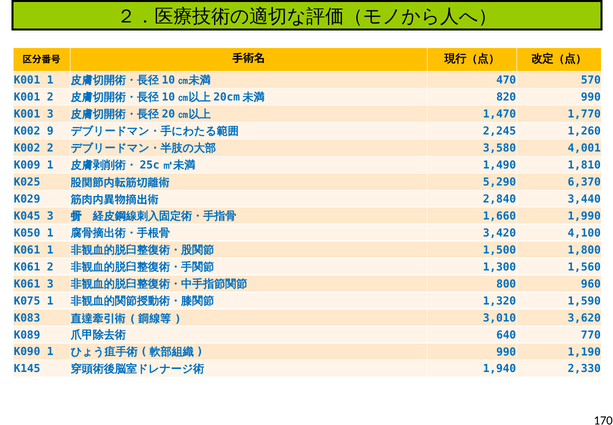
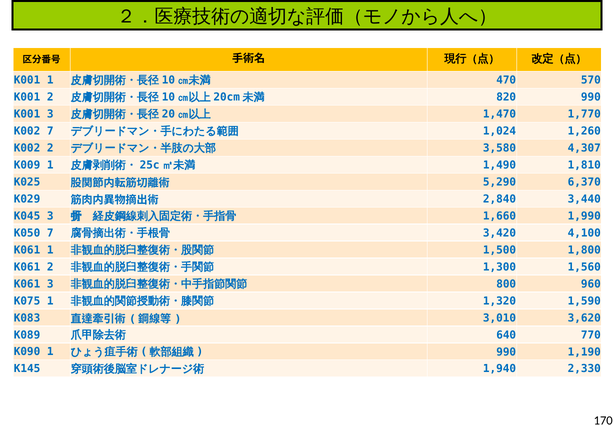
K002 9: 9 -> 7 (50, 131)
2,245: 2,245 -> 1,024 (500, 131)
4,001: 4,001 -> 4,307 (584, 148)
K050 1: 1 -> 7 (50, 233)
